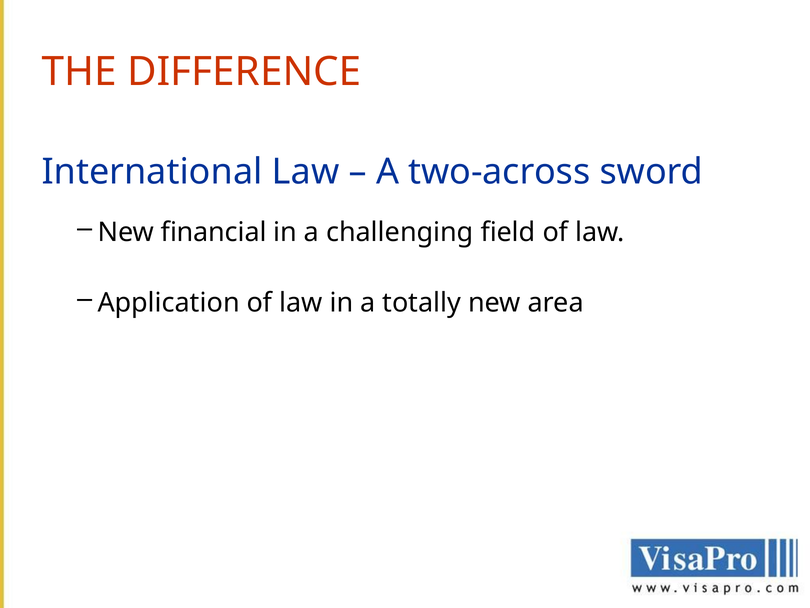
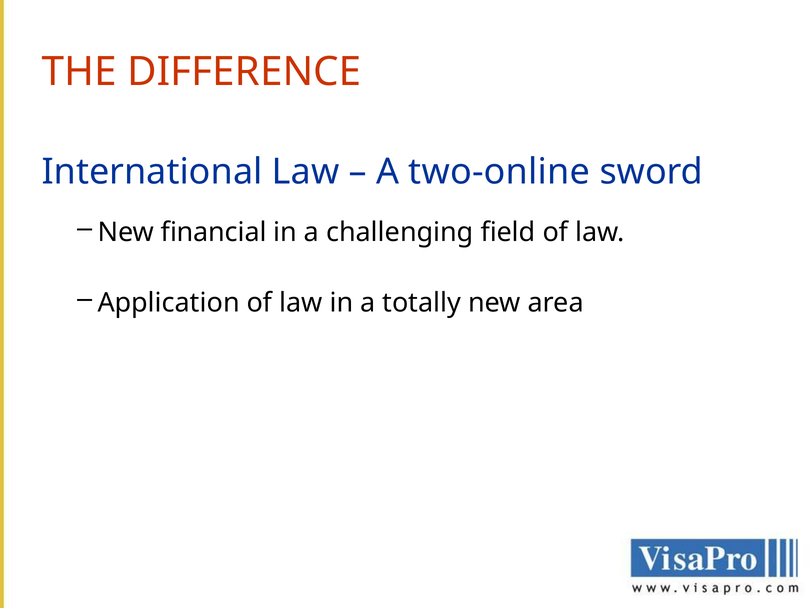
two-across: two-across -> two-online (499, 172)
